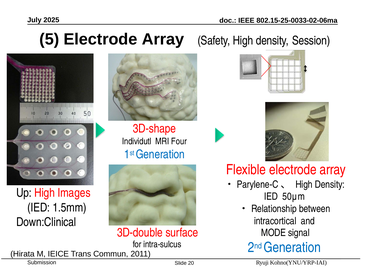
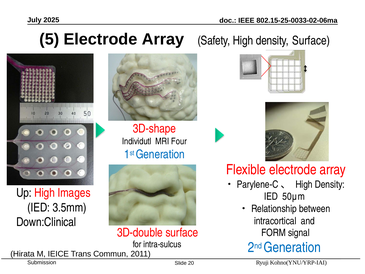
density Session: Session -> Surface (311, 41)
1.5mm: 1.5mm -> 3.5mm (70, 207)
MODE: MODE -> FORM (274, 232)
